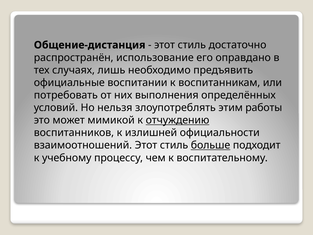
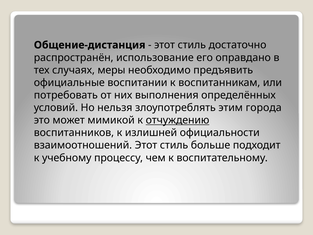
лишь: лишь -> меры (111, 70)
работы: работы -> города (264, 108)
больше underline: present -> none (211, 145)
